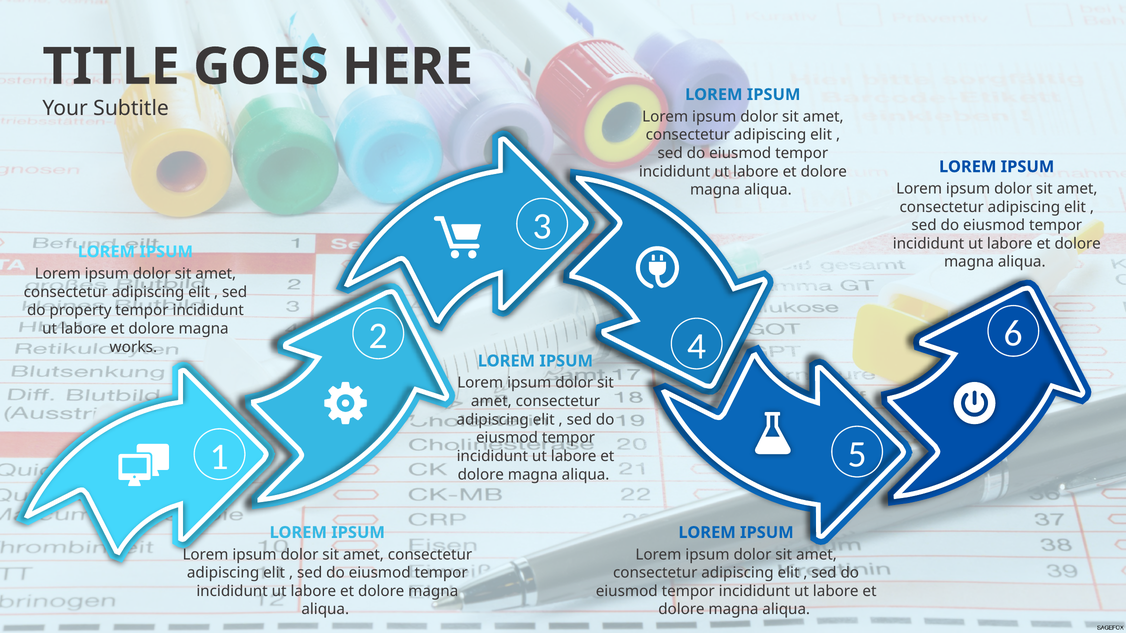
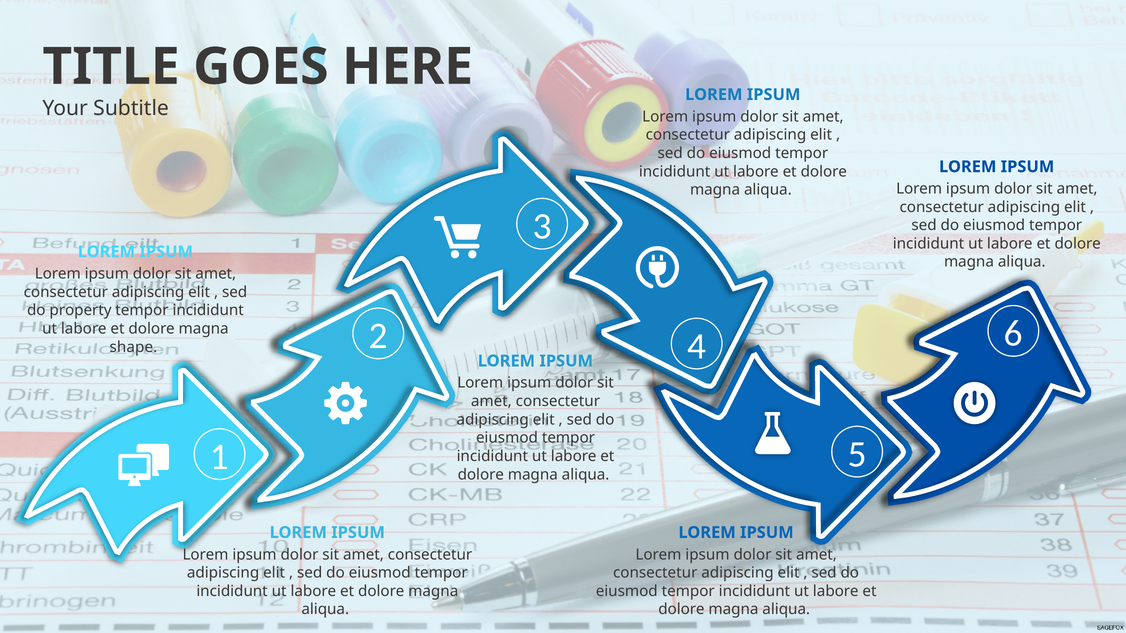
works: works -> shape (133, 347)
